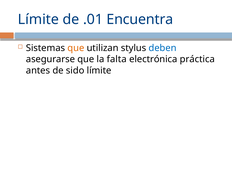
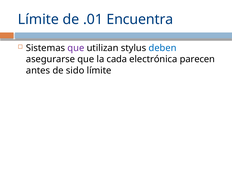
que colour: orange -> purple (76, 48)
falta: falta -> cada (117, 59)
práctica: práctica -> parecen (197, 59)
